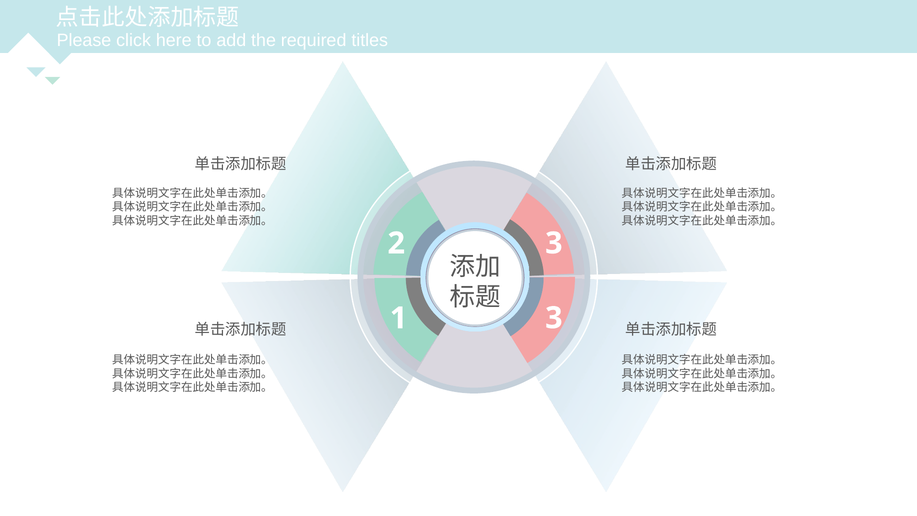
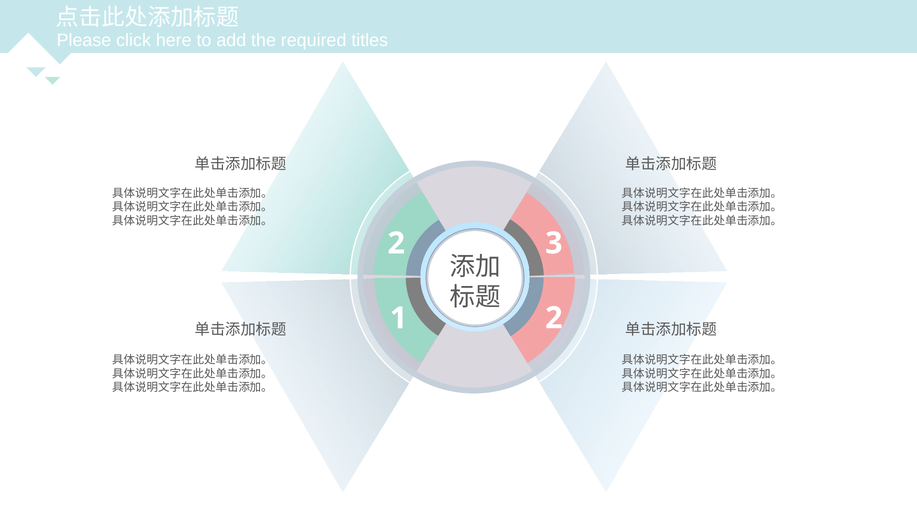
1 3: 3 -> 2 (554, 318)
